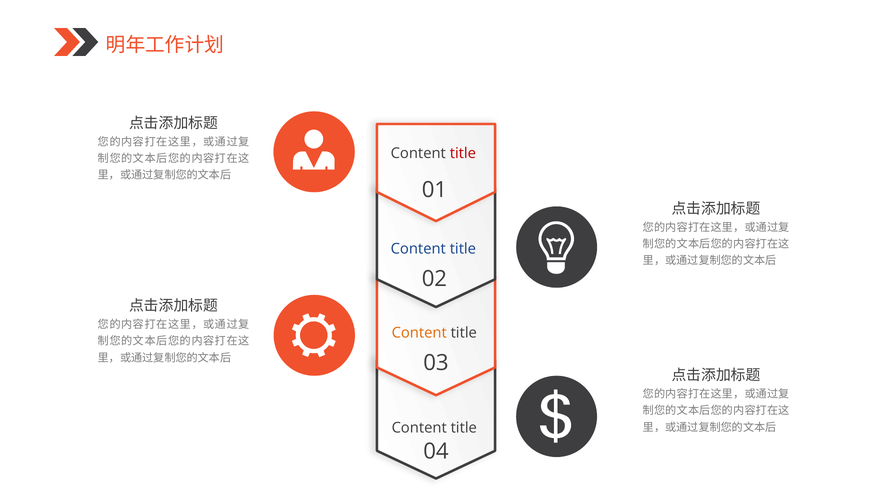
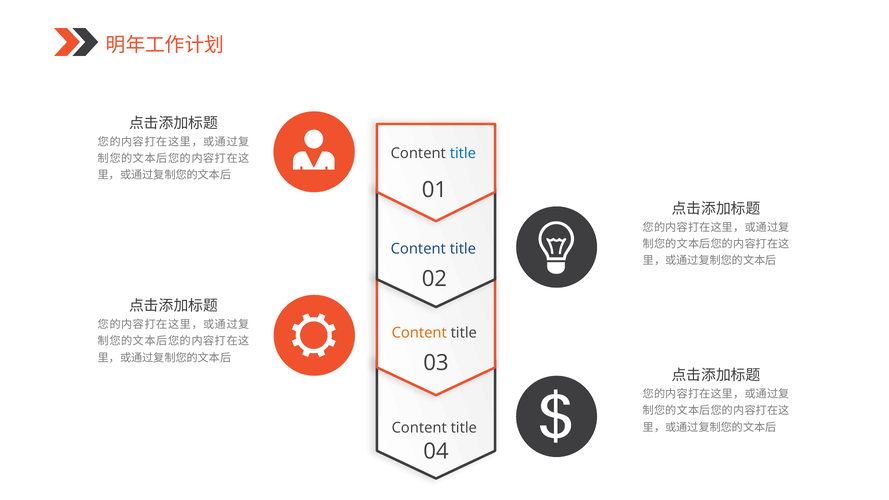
title colour: red -> blue (463, 154)
